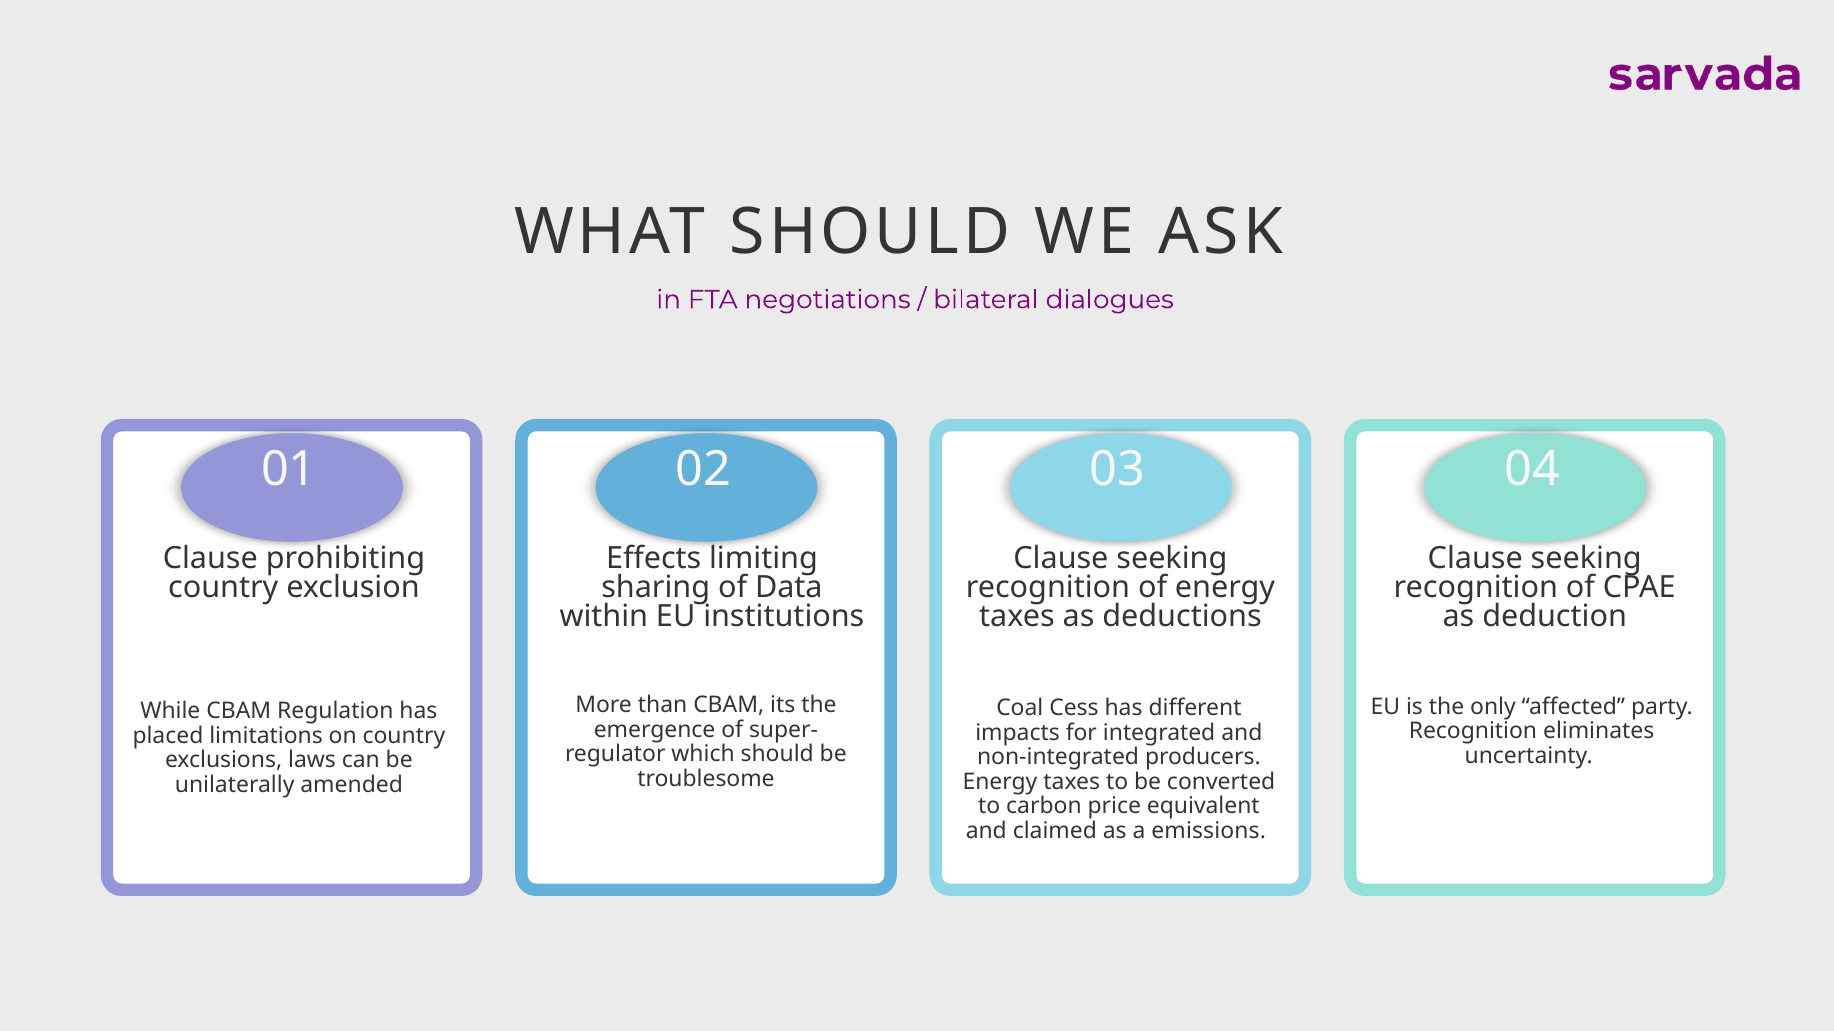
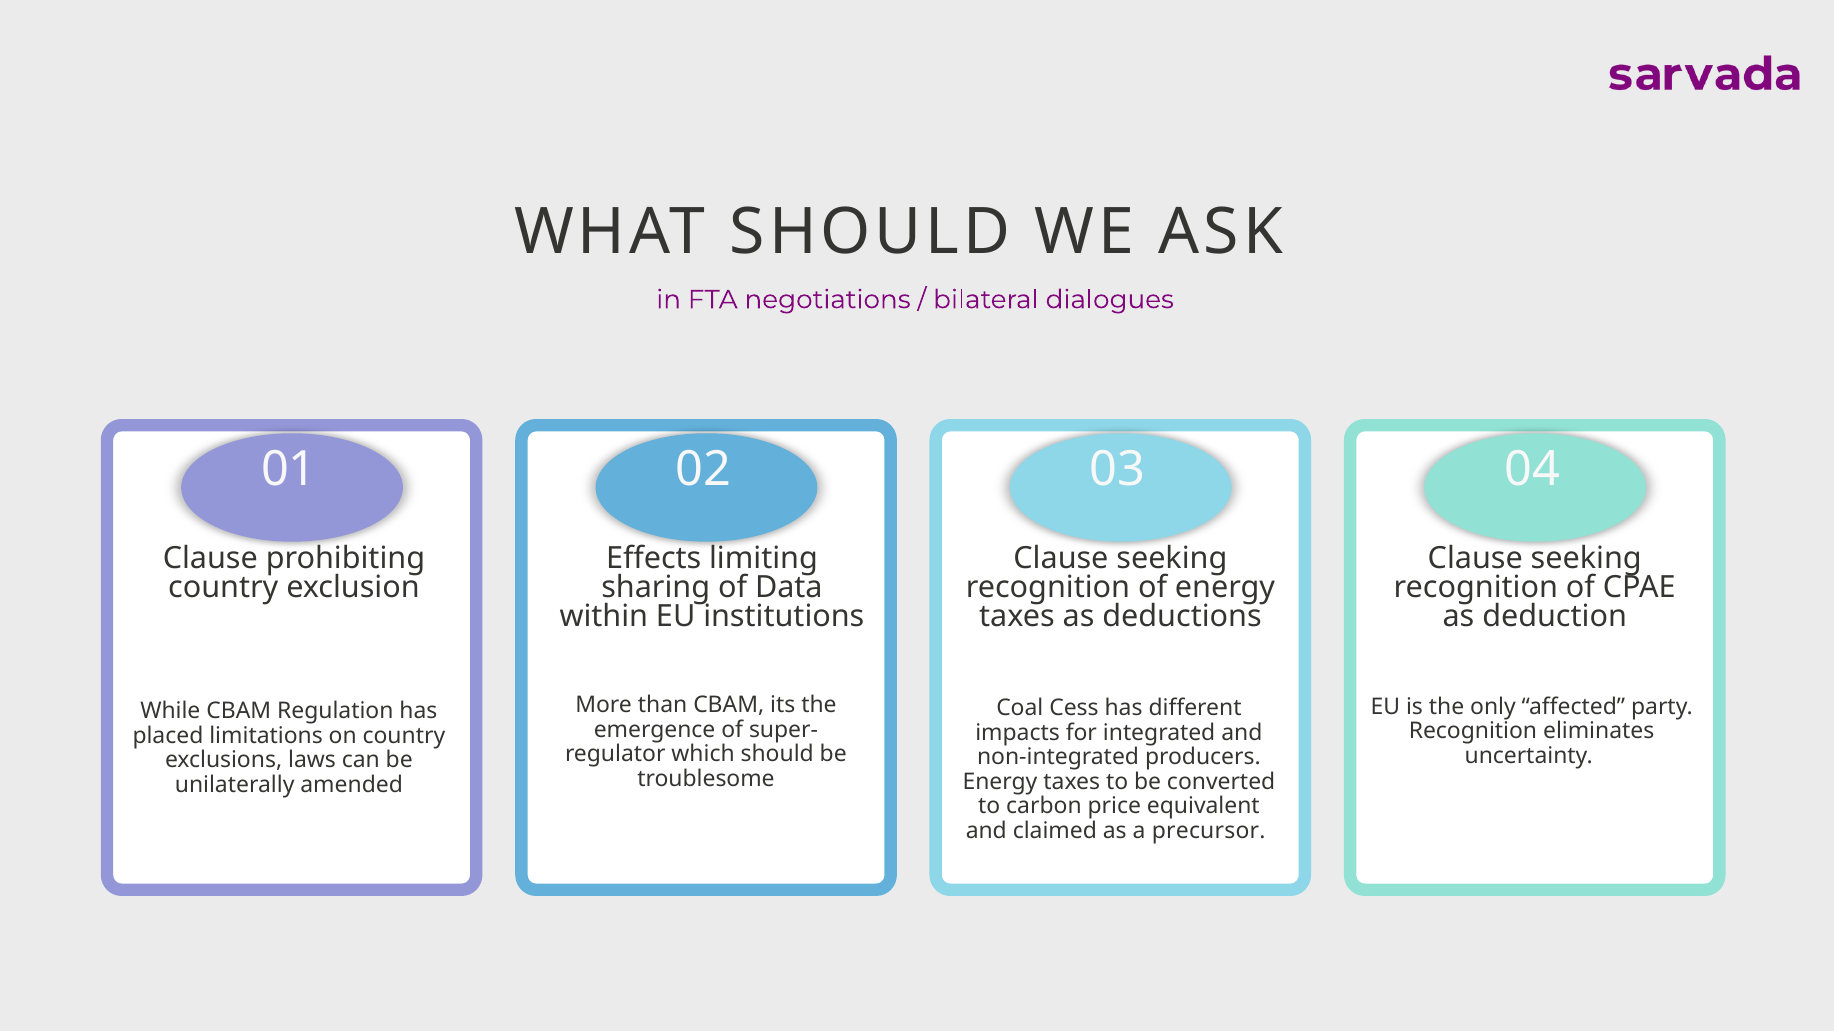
emissions: emissions -> precursor (1209, 831)
